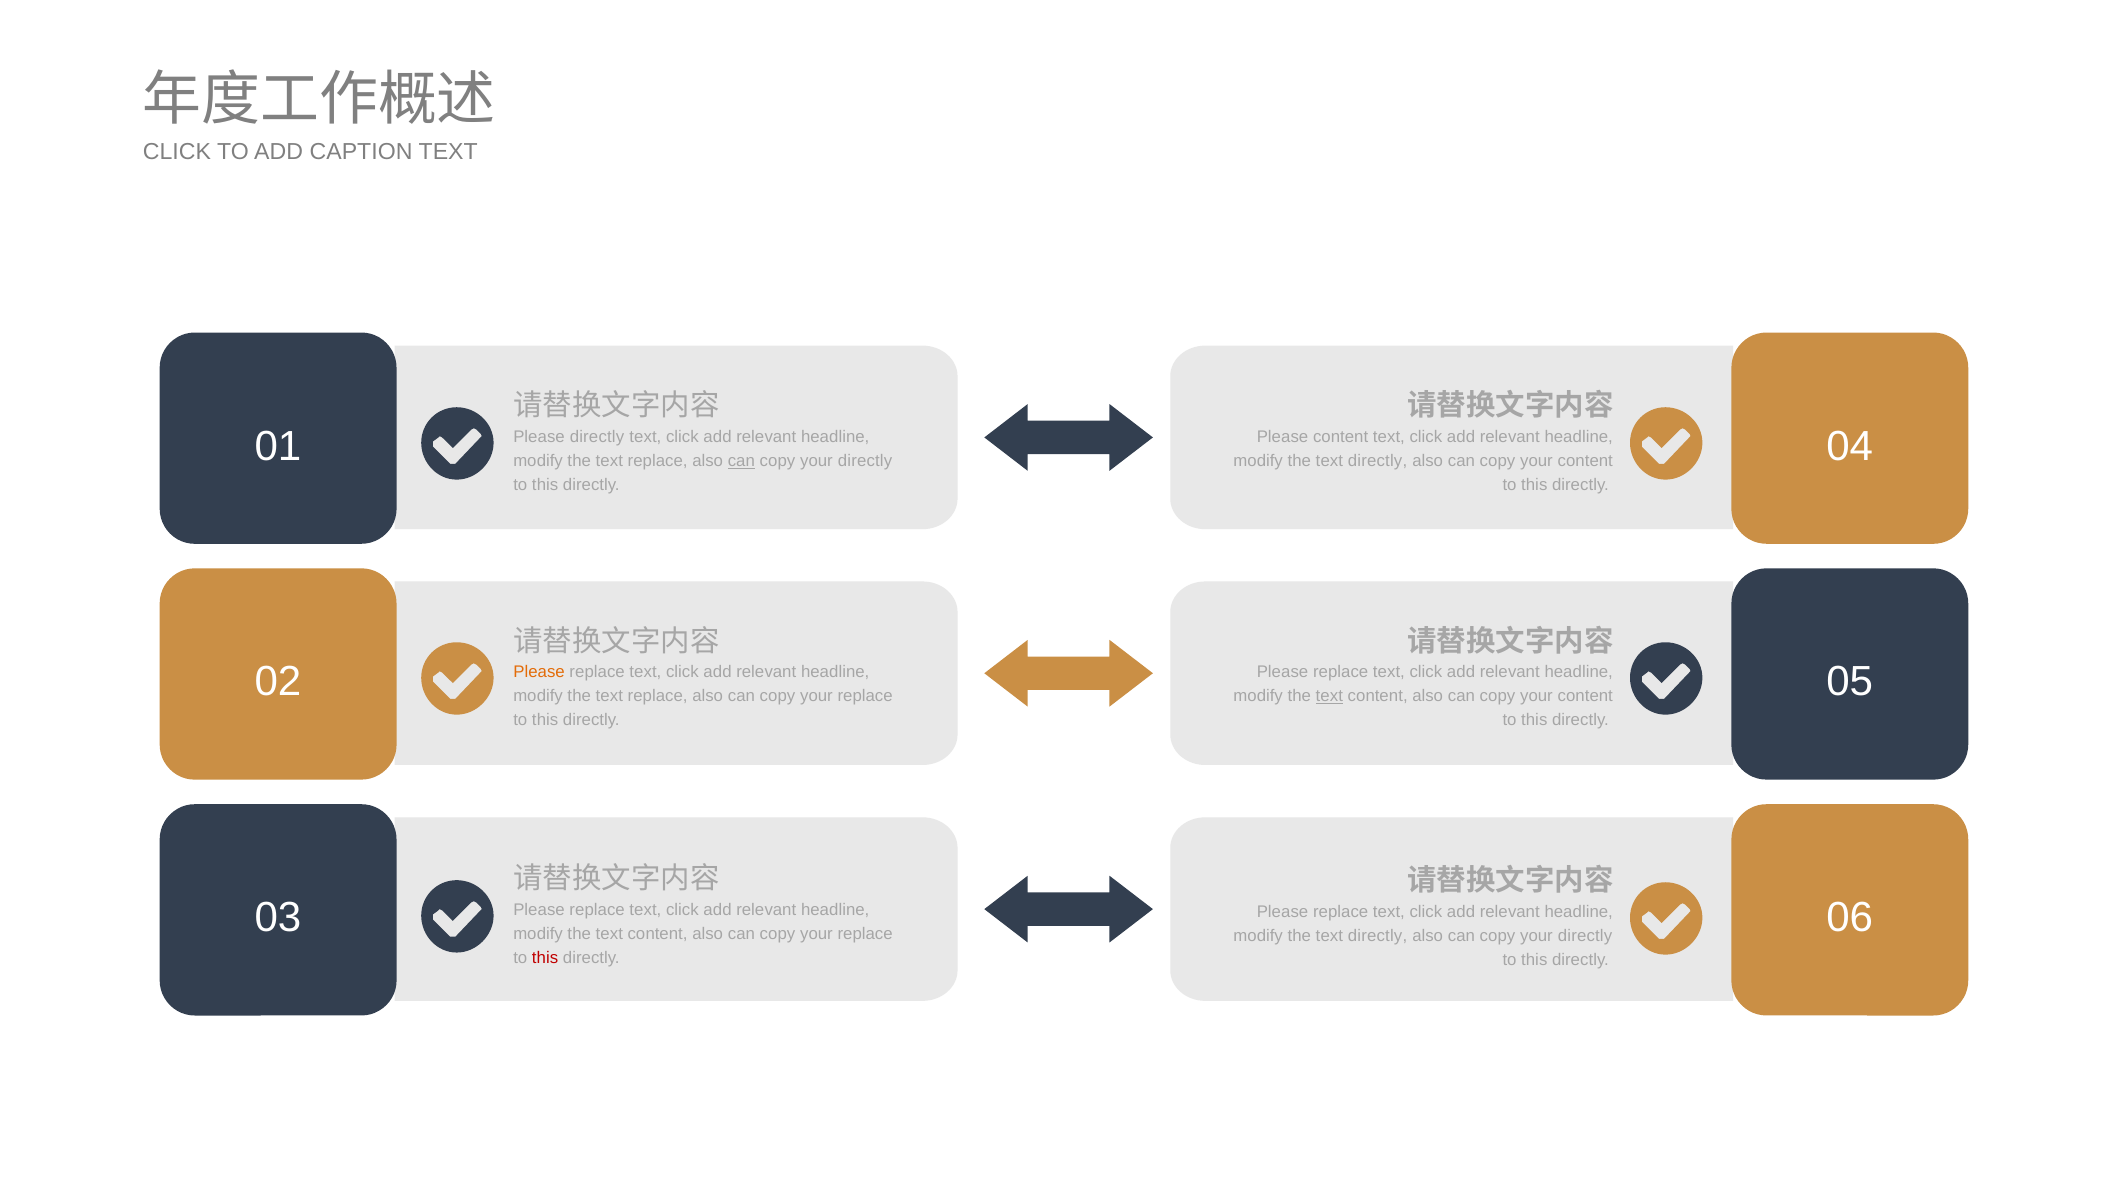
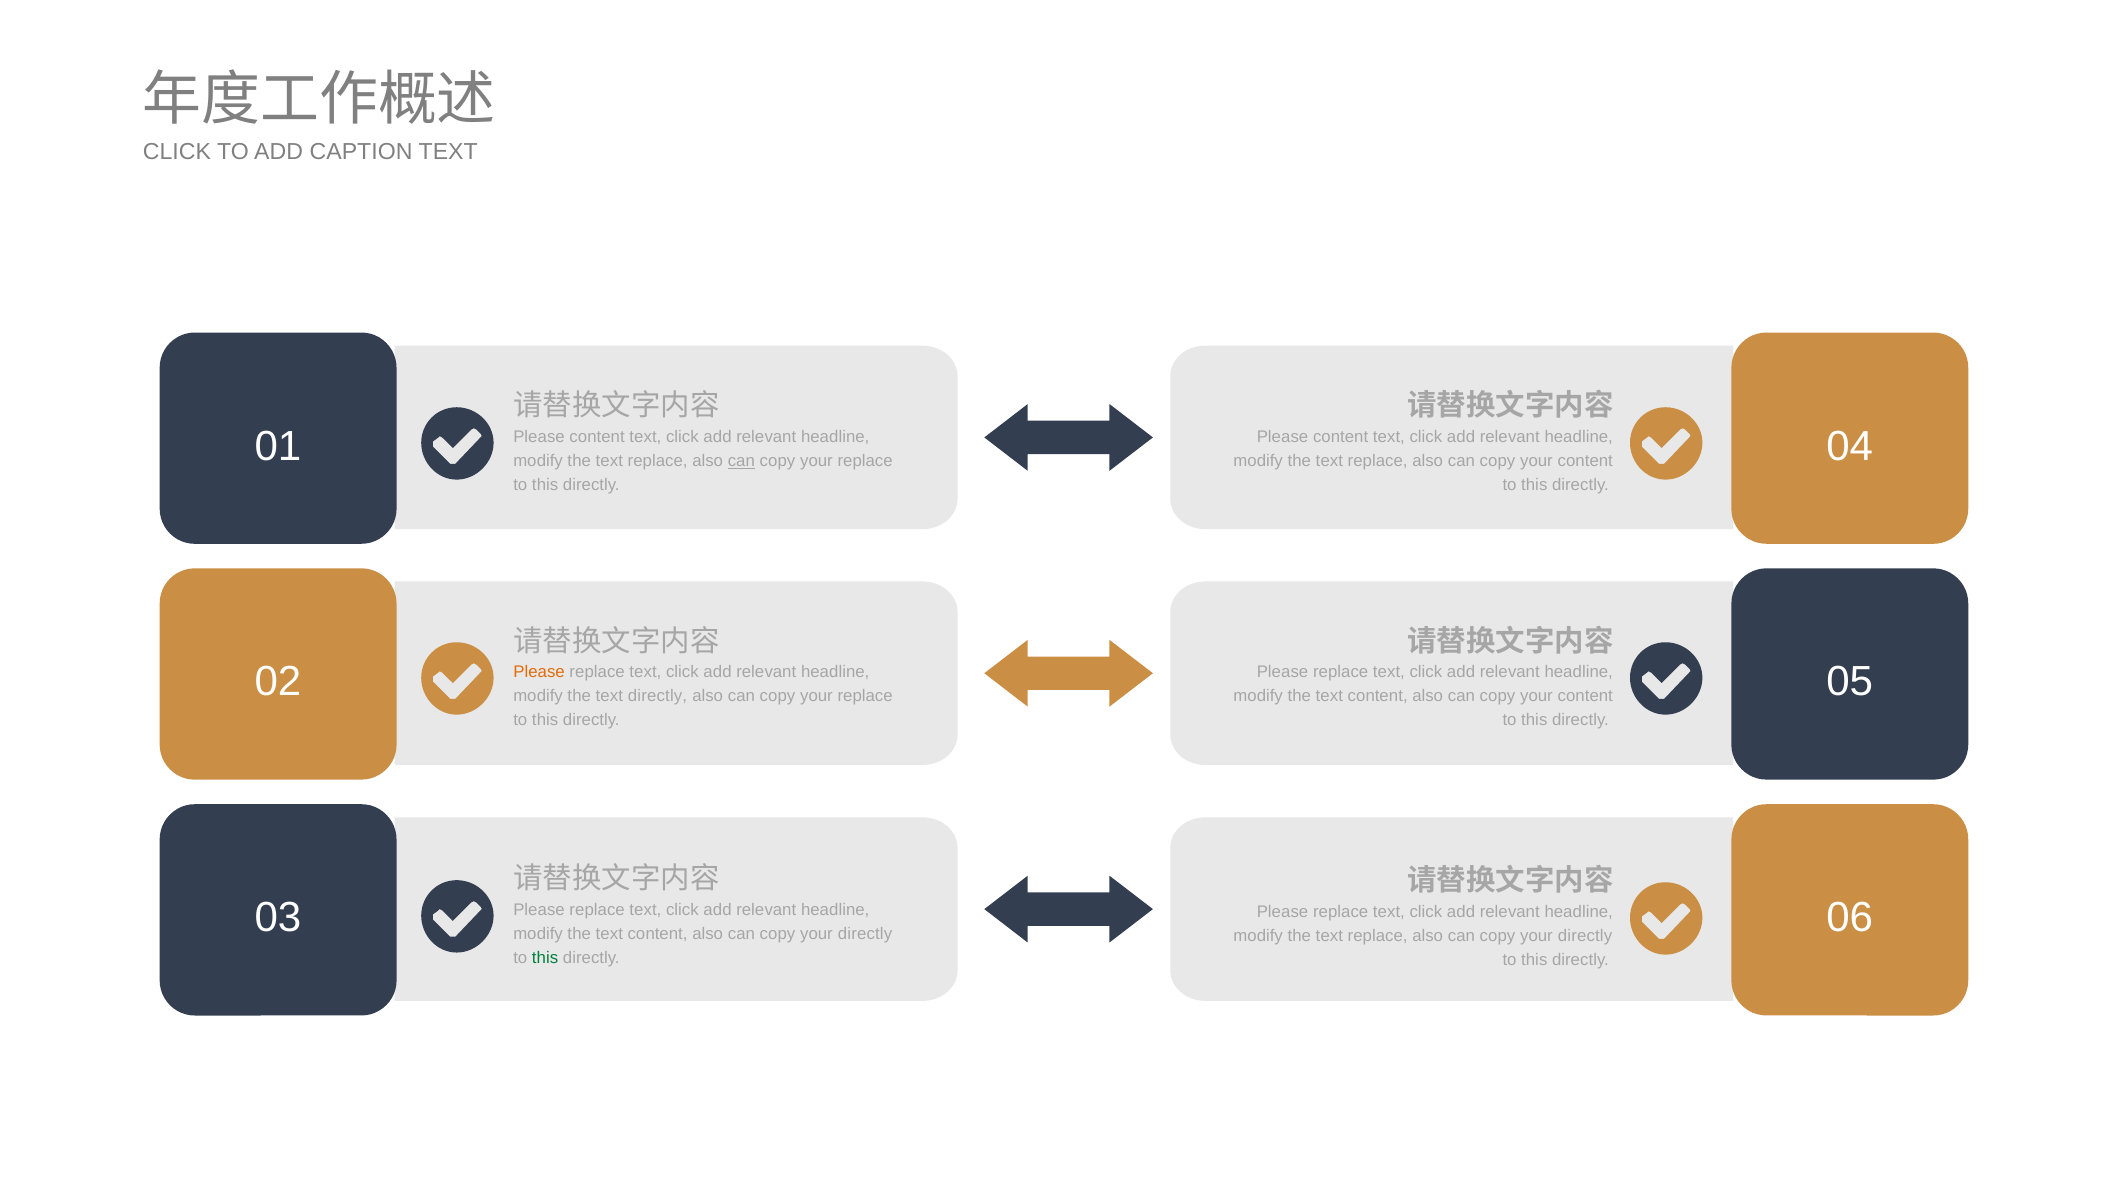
directly: directly -> content (597, 437)
directly: directly -> replace (865, 461)
directly: directly -> replace (1378, 461)
replace: replace -> directly (658, 696)
text underline: present -> none (1329, 696)
replace: replace -> directly (865, 934)
directly: directly -> replace (1378, 936)
this colour: red -> green (545, 958)
